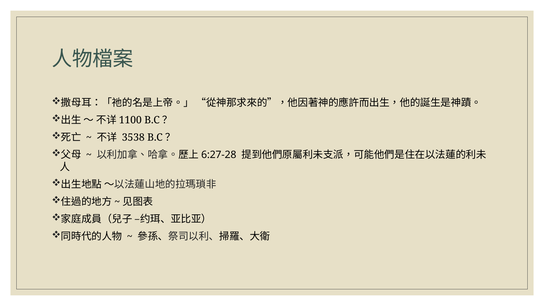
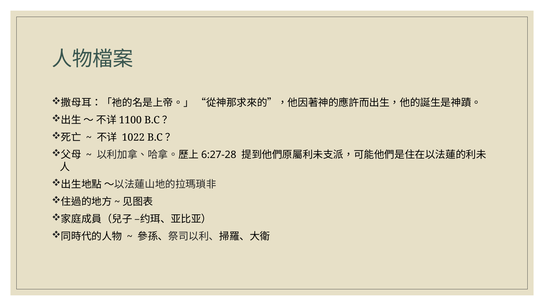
3538: 3538 -> 1022 (133, 137)
